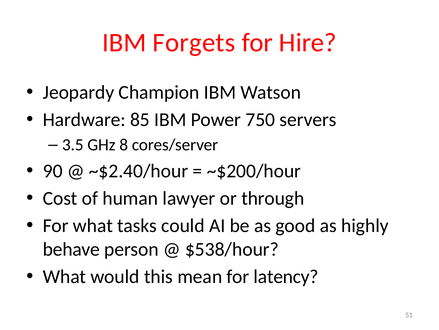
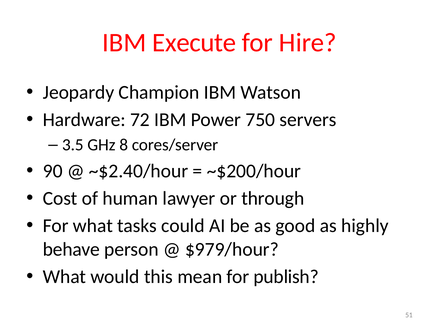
Forgets: Forgets -> Execute (194, 42)
85: 85 -> 72 (140, 119)
$538/hour: $538/hour -> $979/hour (232, 249)
latency: latency -> publish (286, 276)
